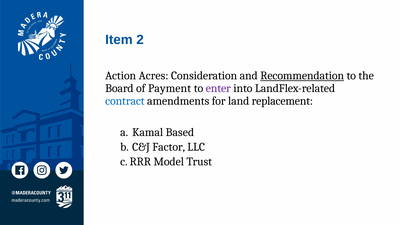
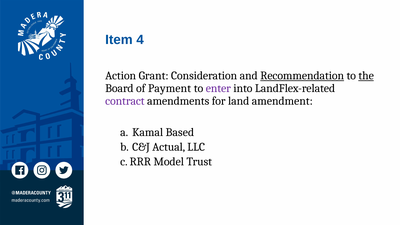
2: 2 -> 4 (140, 40)
Acres: Acres -> Grant (154, 76)
the underline: none -> present (366, 76)
contract colour: blue -> purple (125, 101)
replacement: replacement -> amendment (282, 101)
Factor: Factor -> Actual (169, 147)
